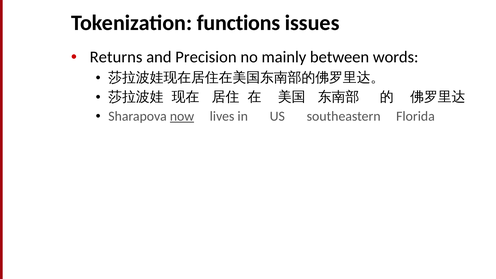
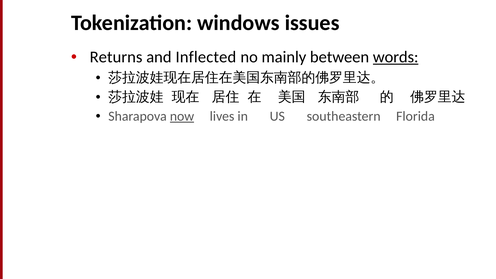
functions: functions -> windows (238, 23)
Precision: Precision -> Inflected (206, 57)
words underline: none -> present (396, 57)
